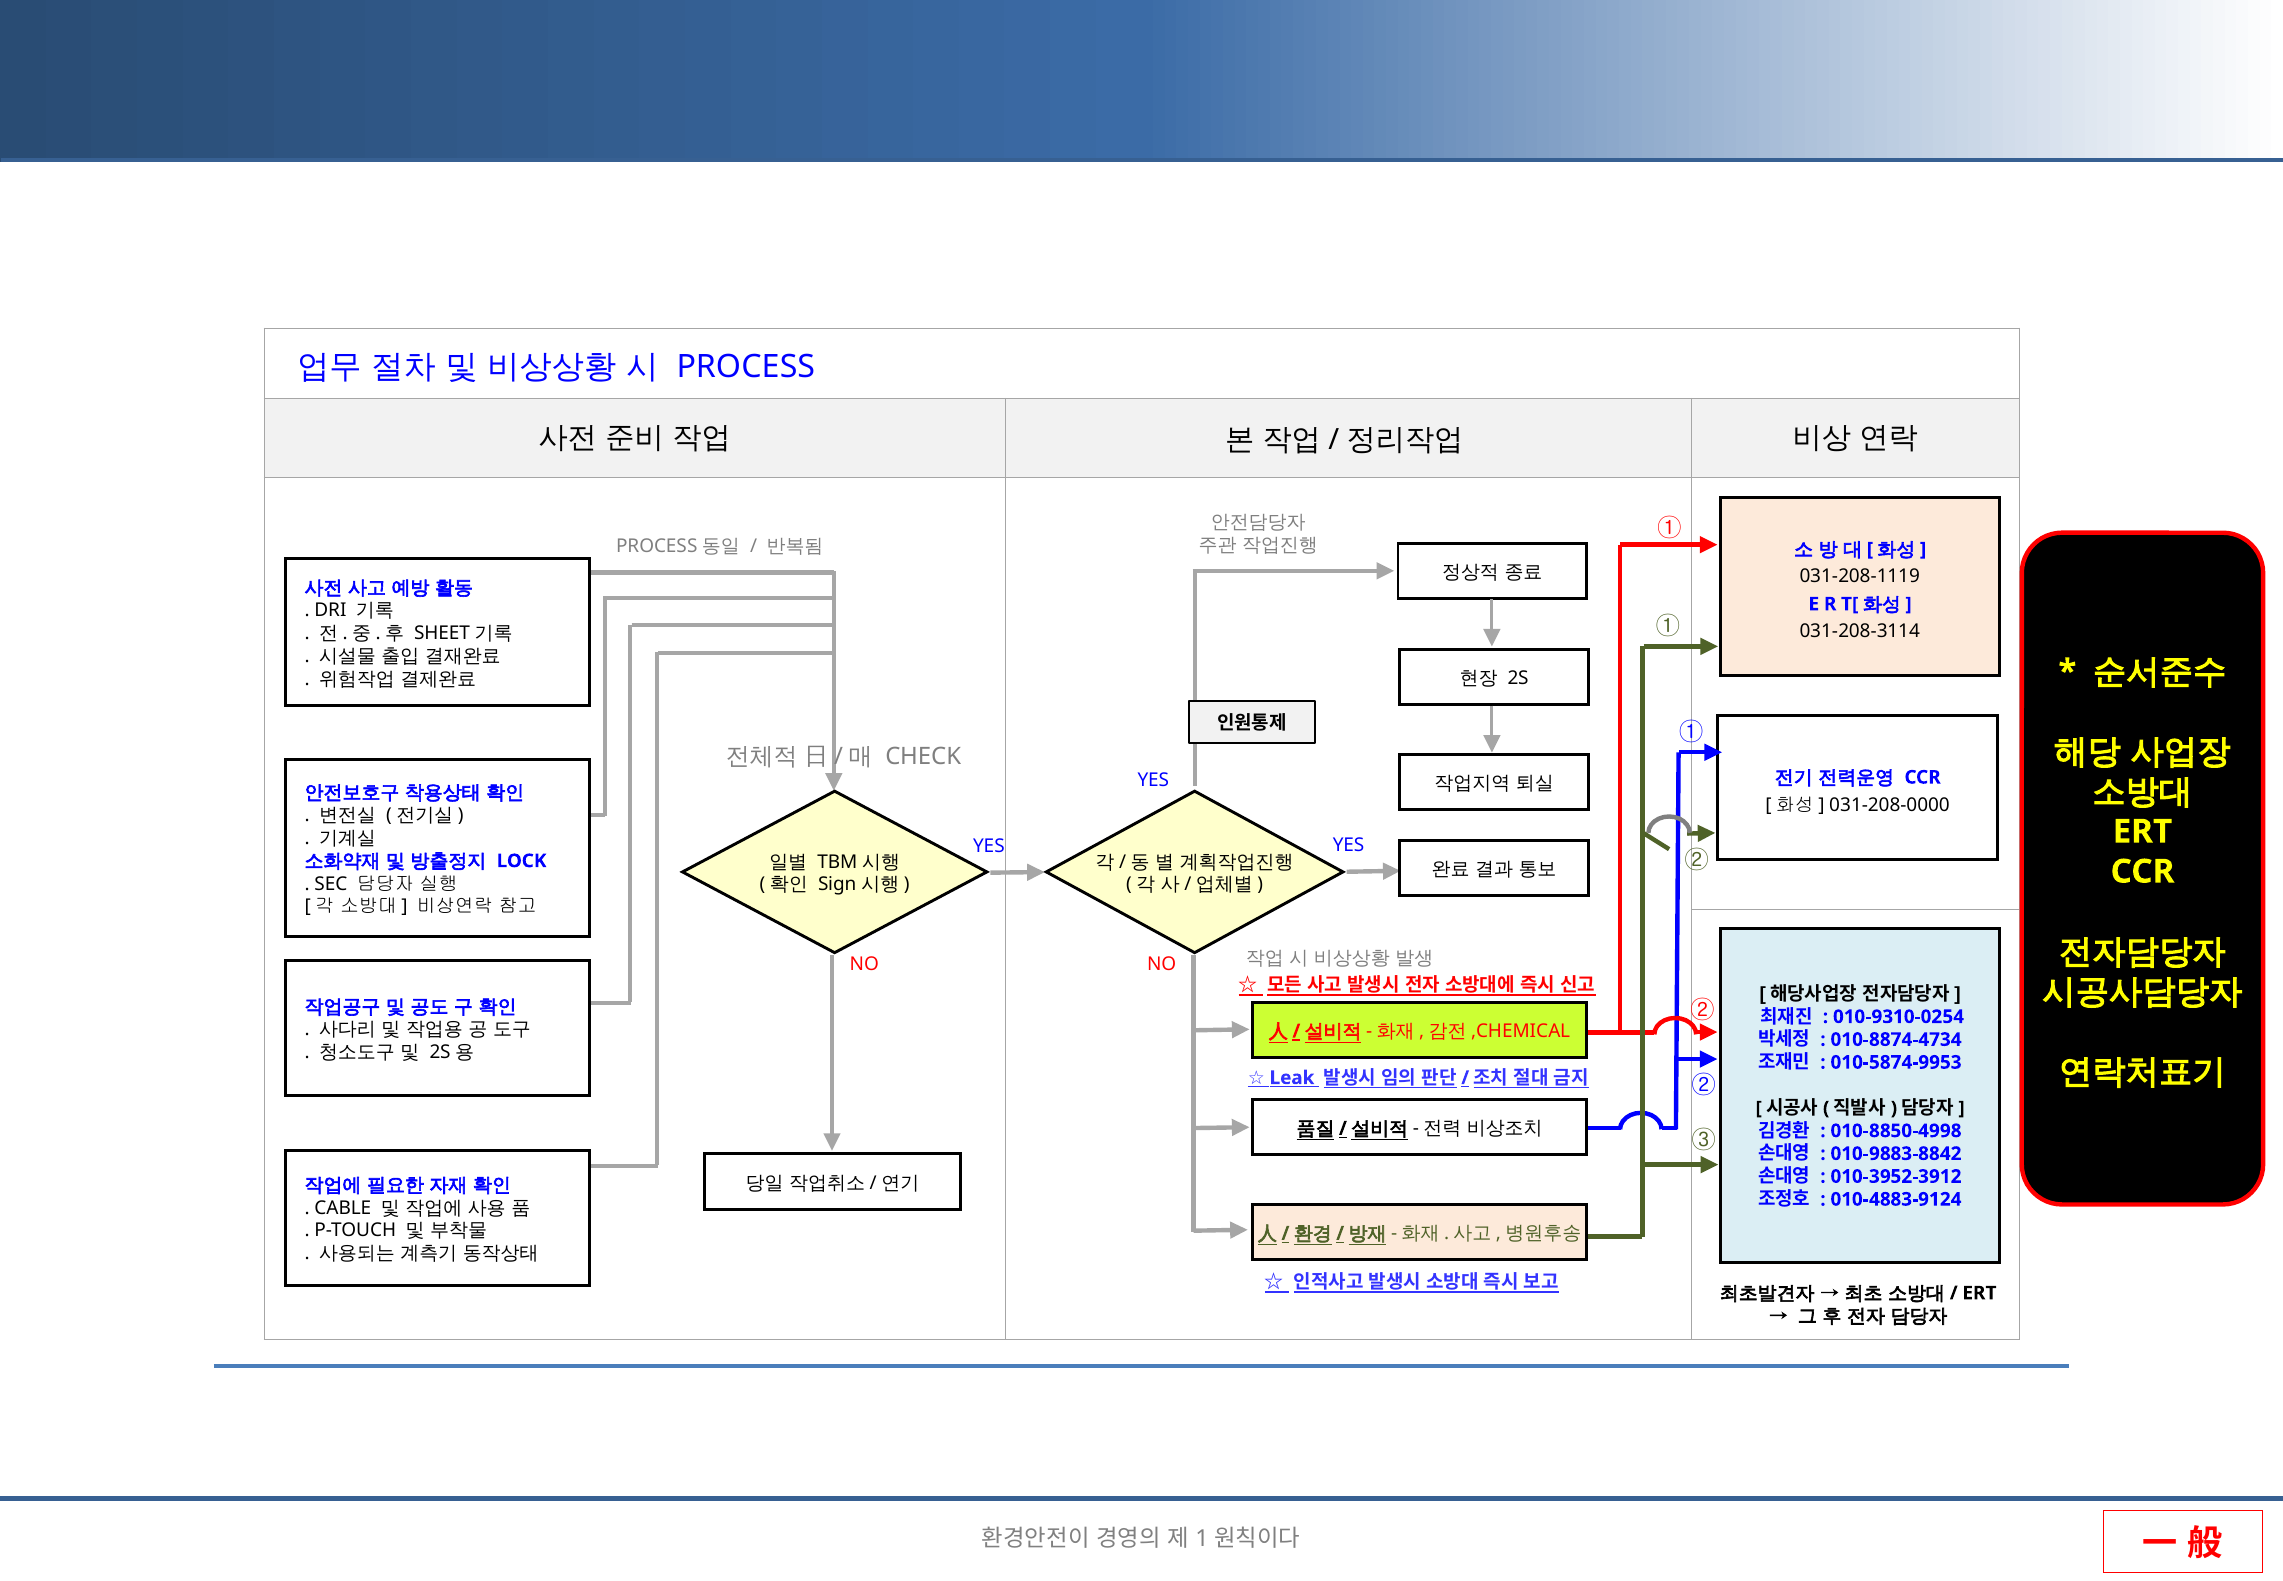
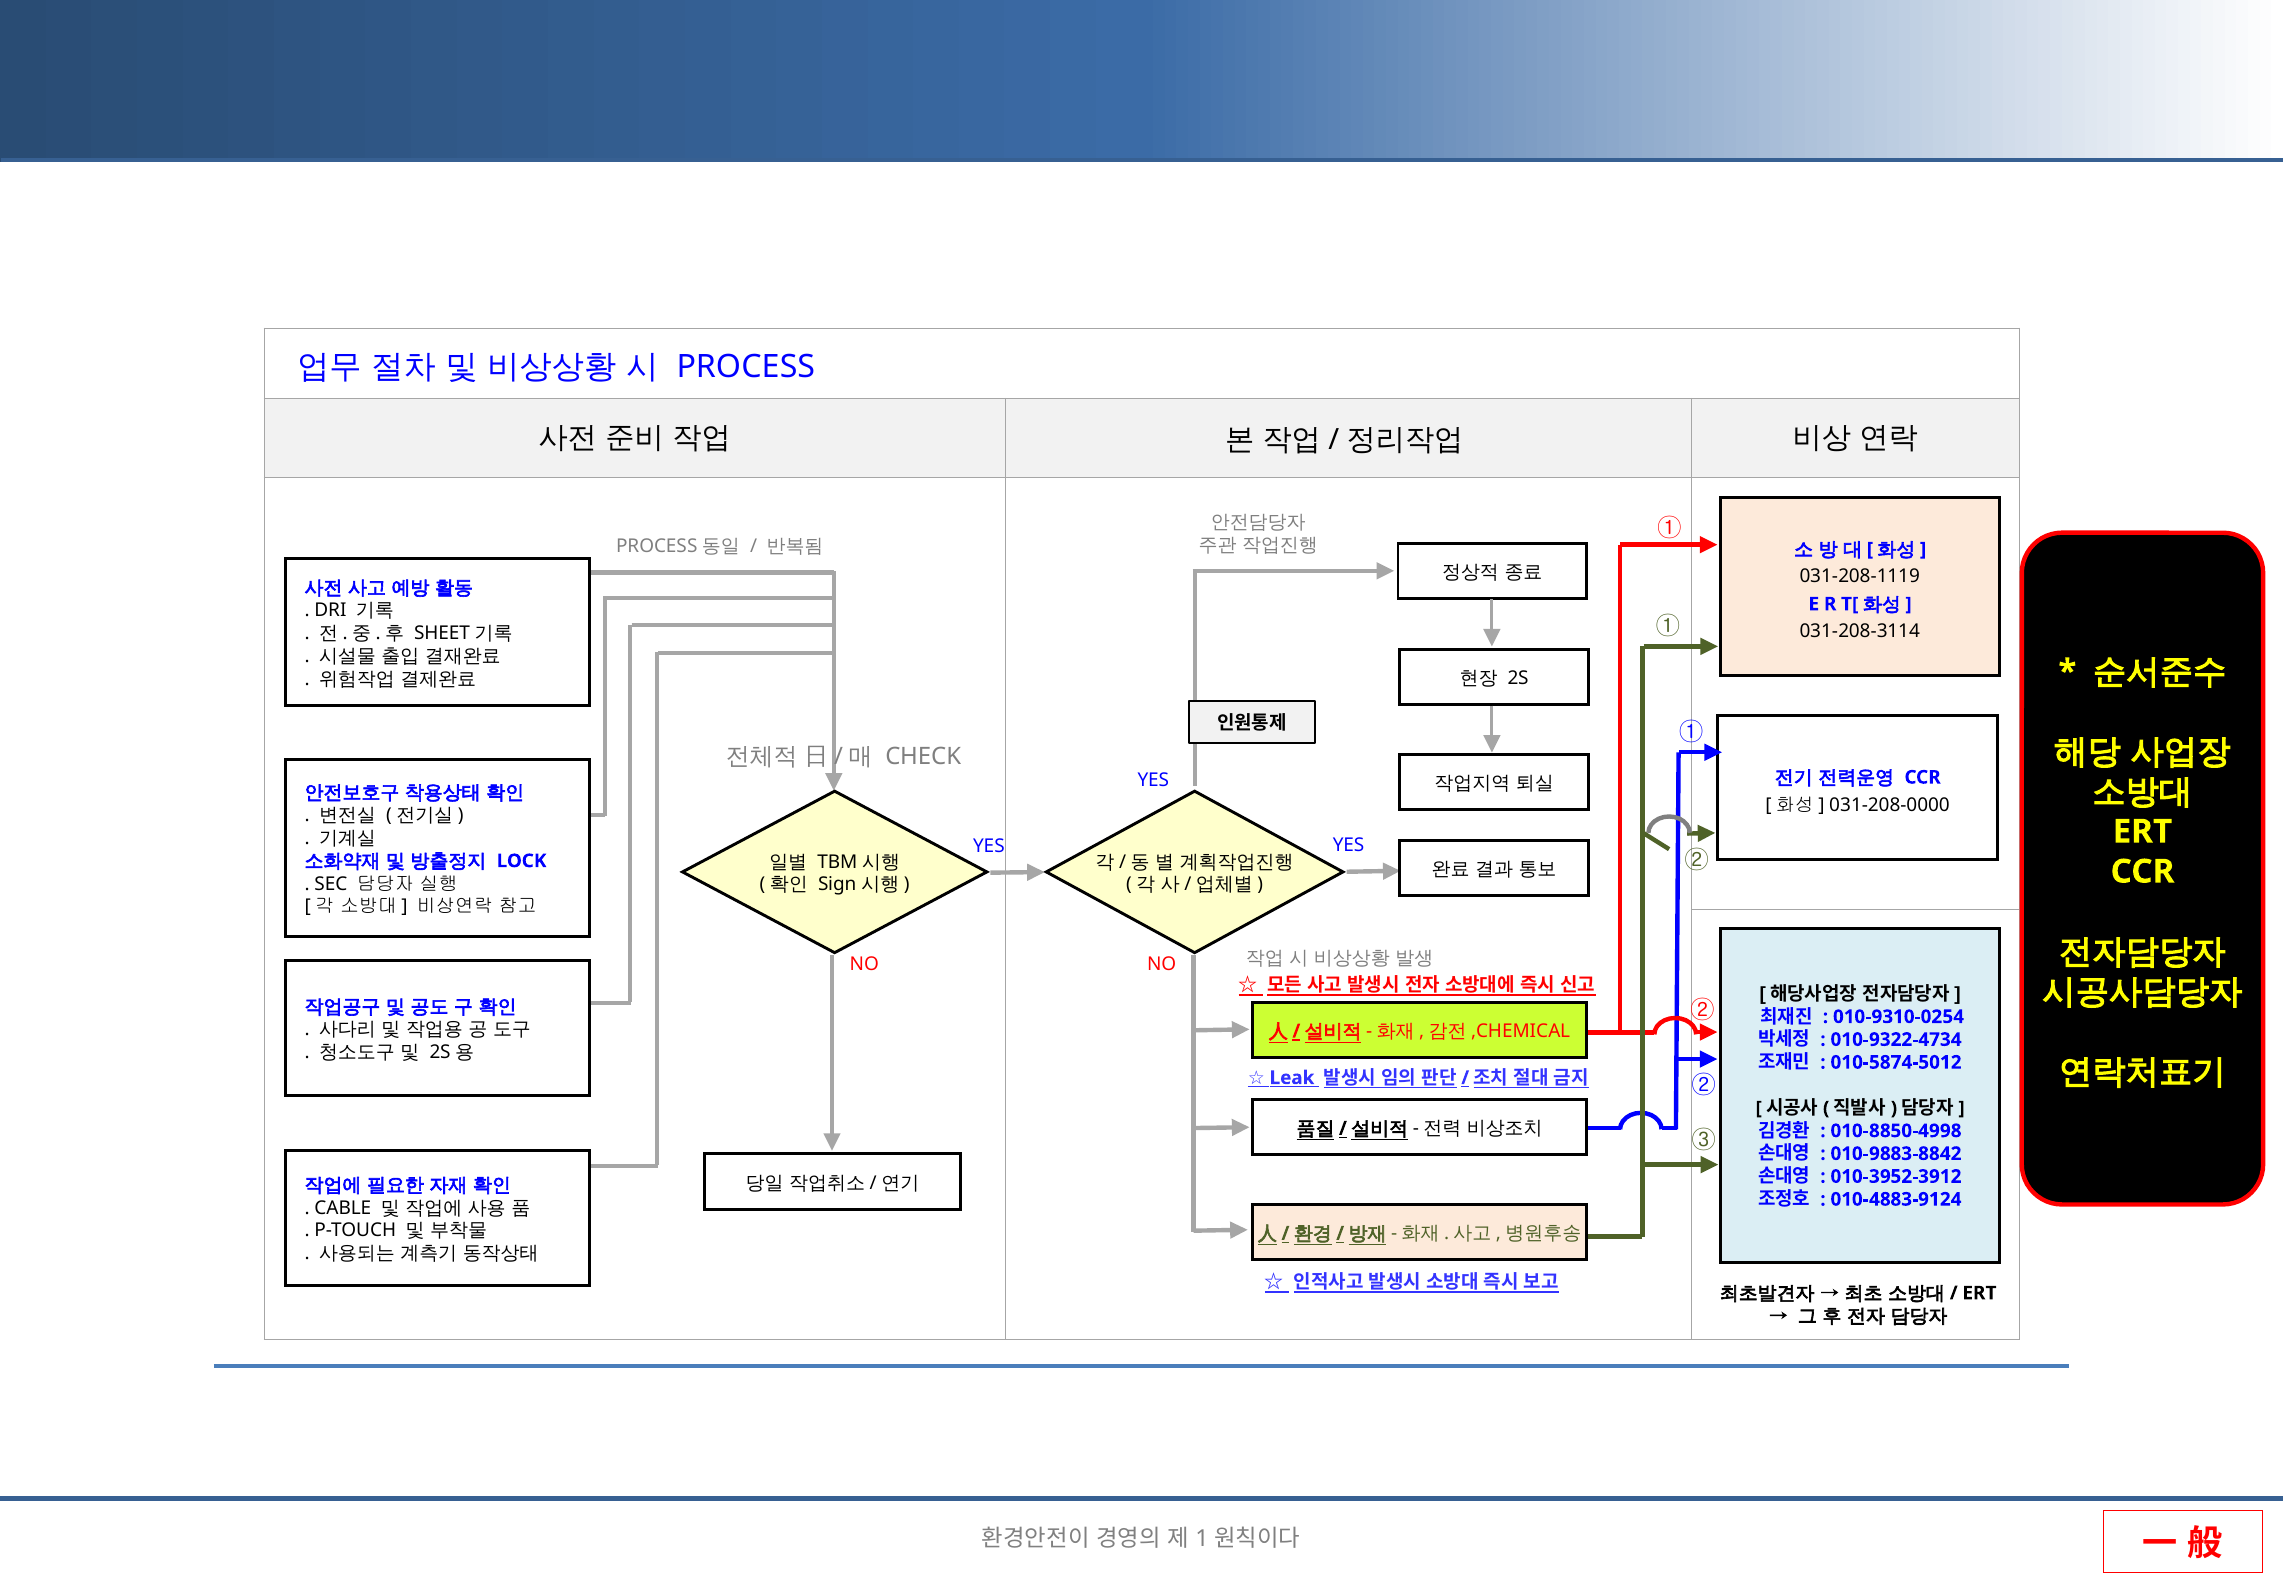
010-8874-4734: 010-8874-4734 -> 010-9322-4734 (1896, 1039)
010-5874-9953: 010-5874-9953 -> 010-5874-5012 (1896, 1062)
